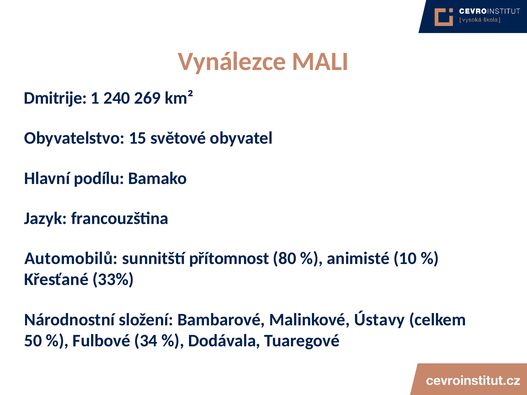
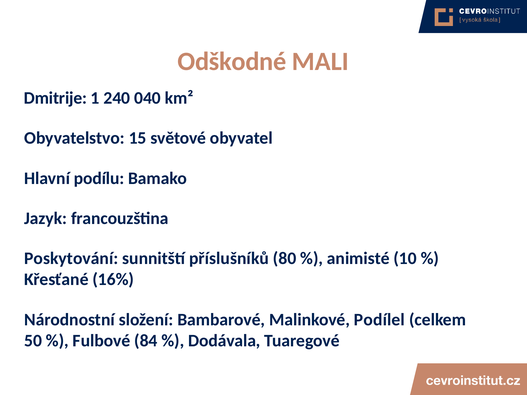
Vynálezce: Vynálezce -> Odškodné (232, 62)
269: 269 -> 040 (147, 98)
Automobilů: Automobilů -> Poskytování (71, 259)
přítomnost: přítomnost -> příslušníků (229, 259)
33%: 33% -> 16% (113, 280)
Ústavy: Ústavy -> Podílel (379, 320)
34: 34 -> 84 (146, 341)
